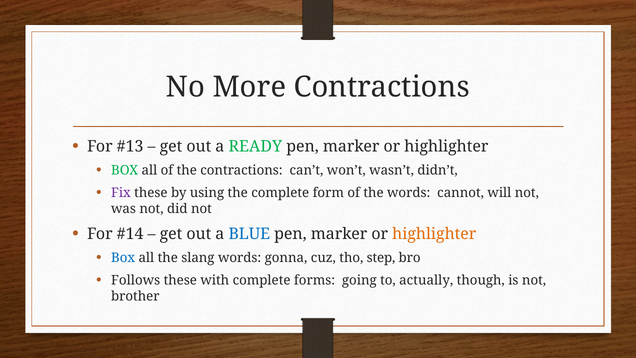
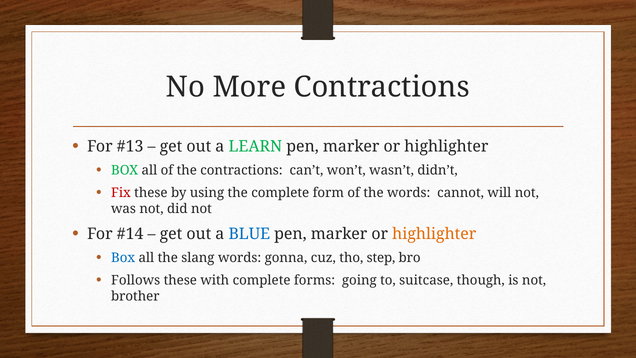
READY: READY -> LEARN (255, 146)
Fix colour: purple -> red (121, 193)
actually: actually -> suitcase (426, 280)
